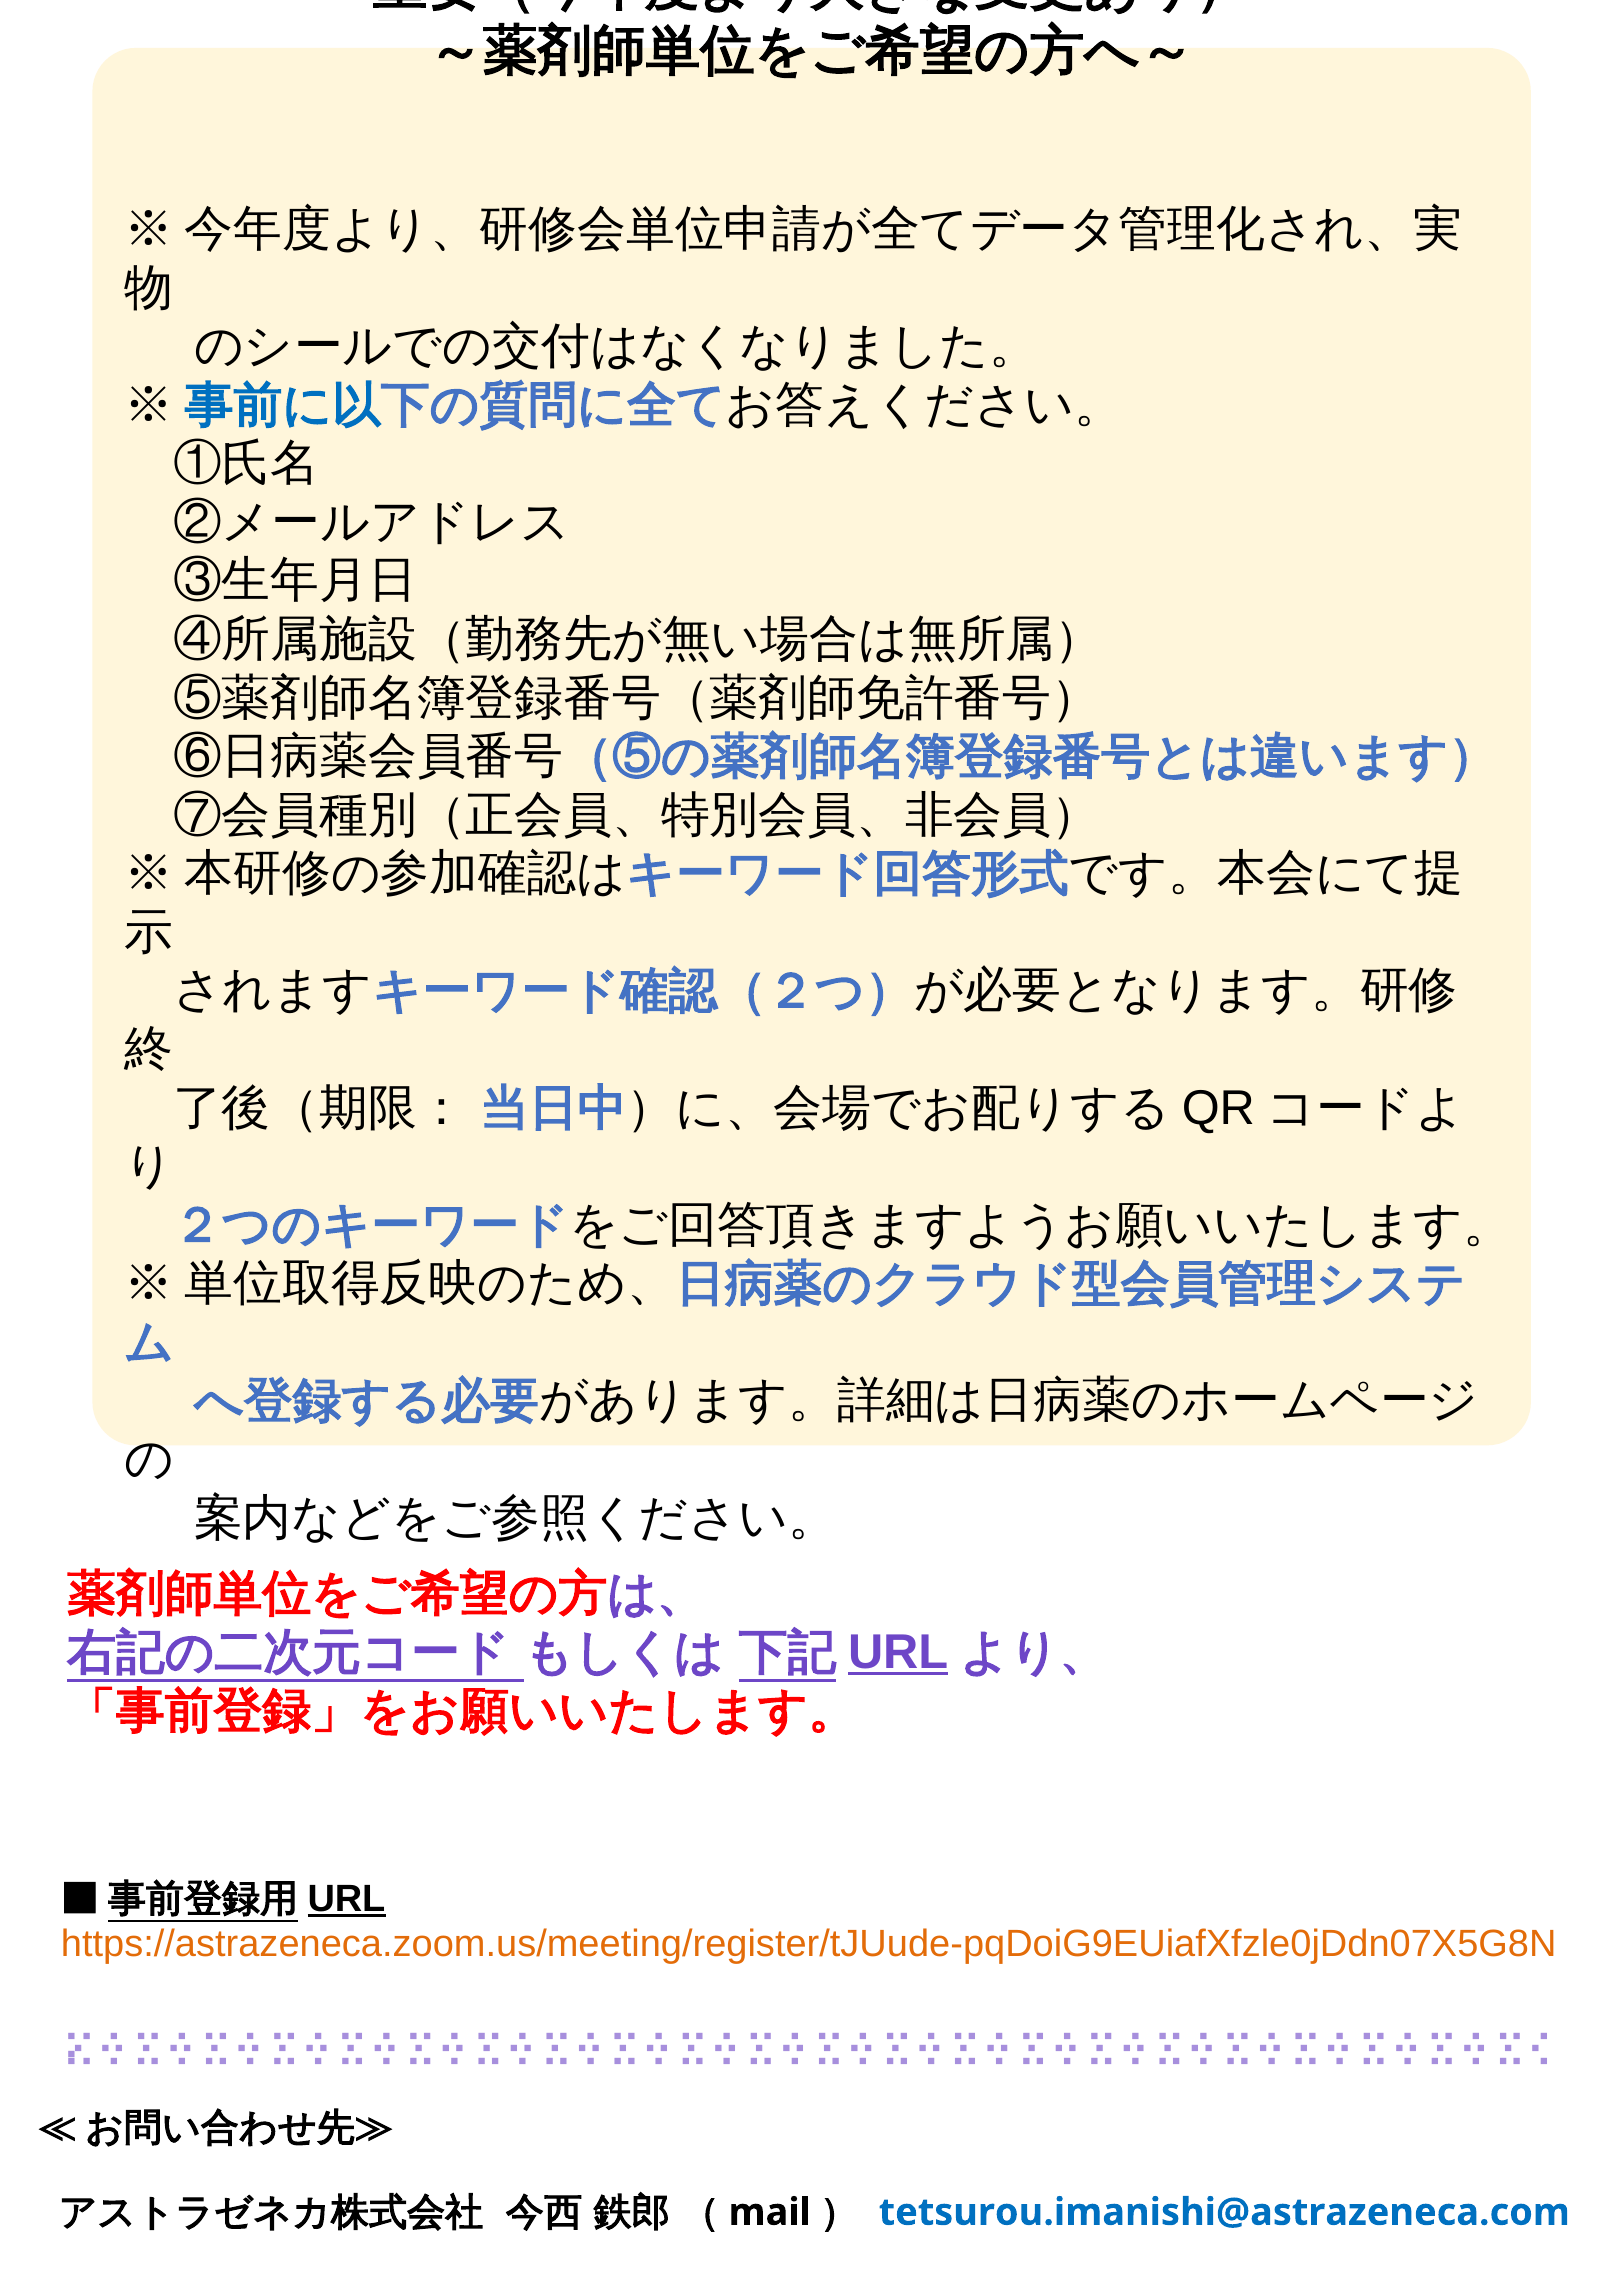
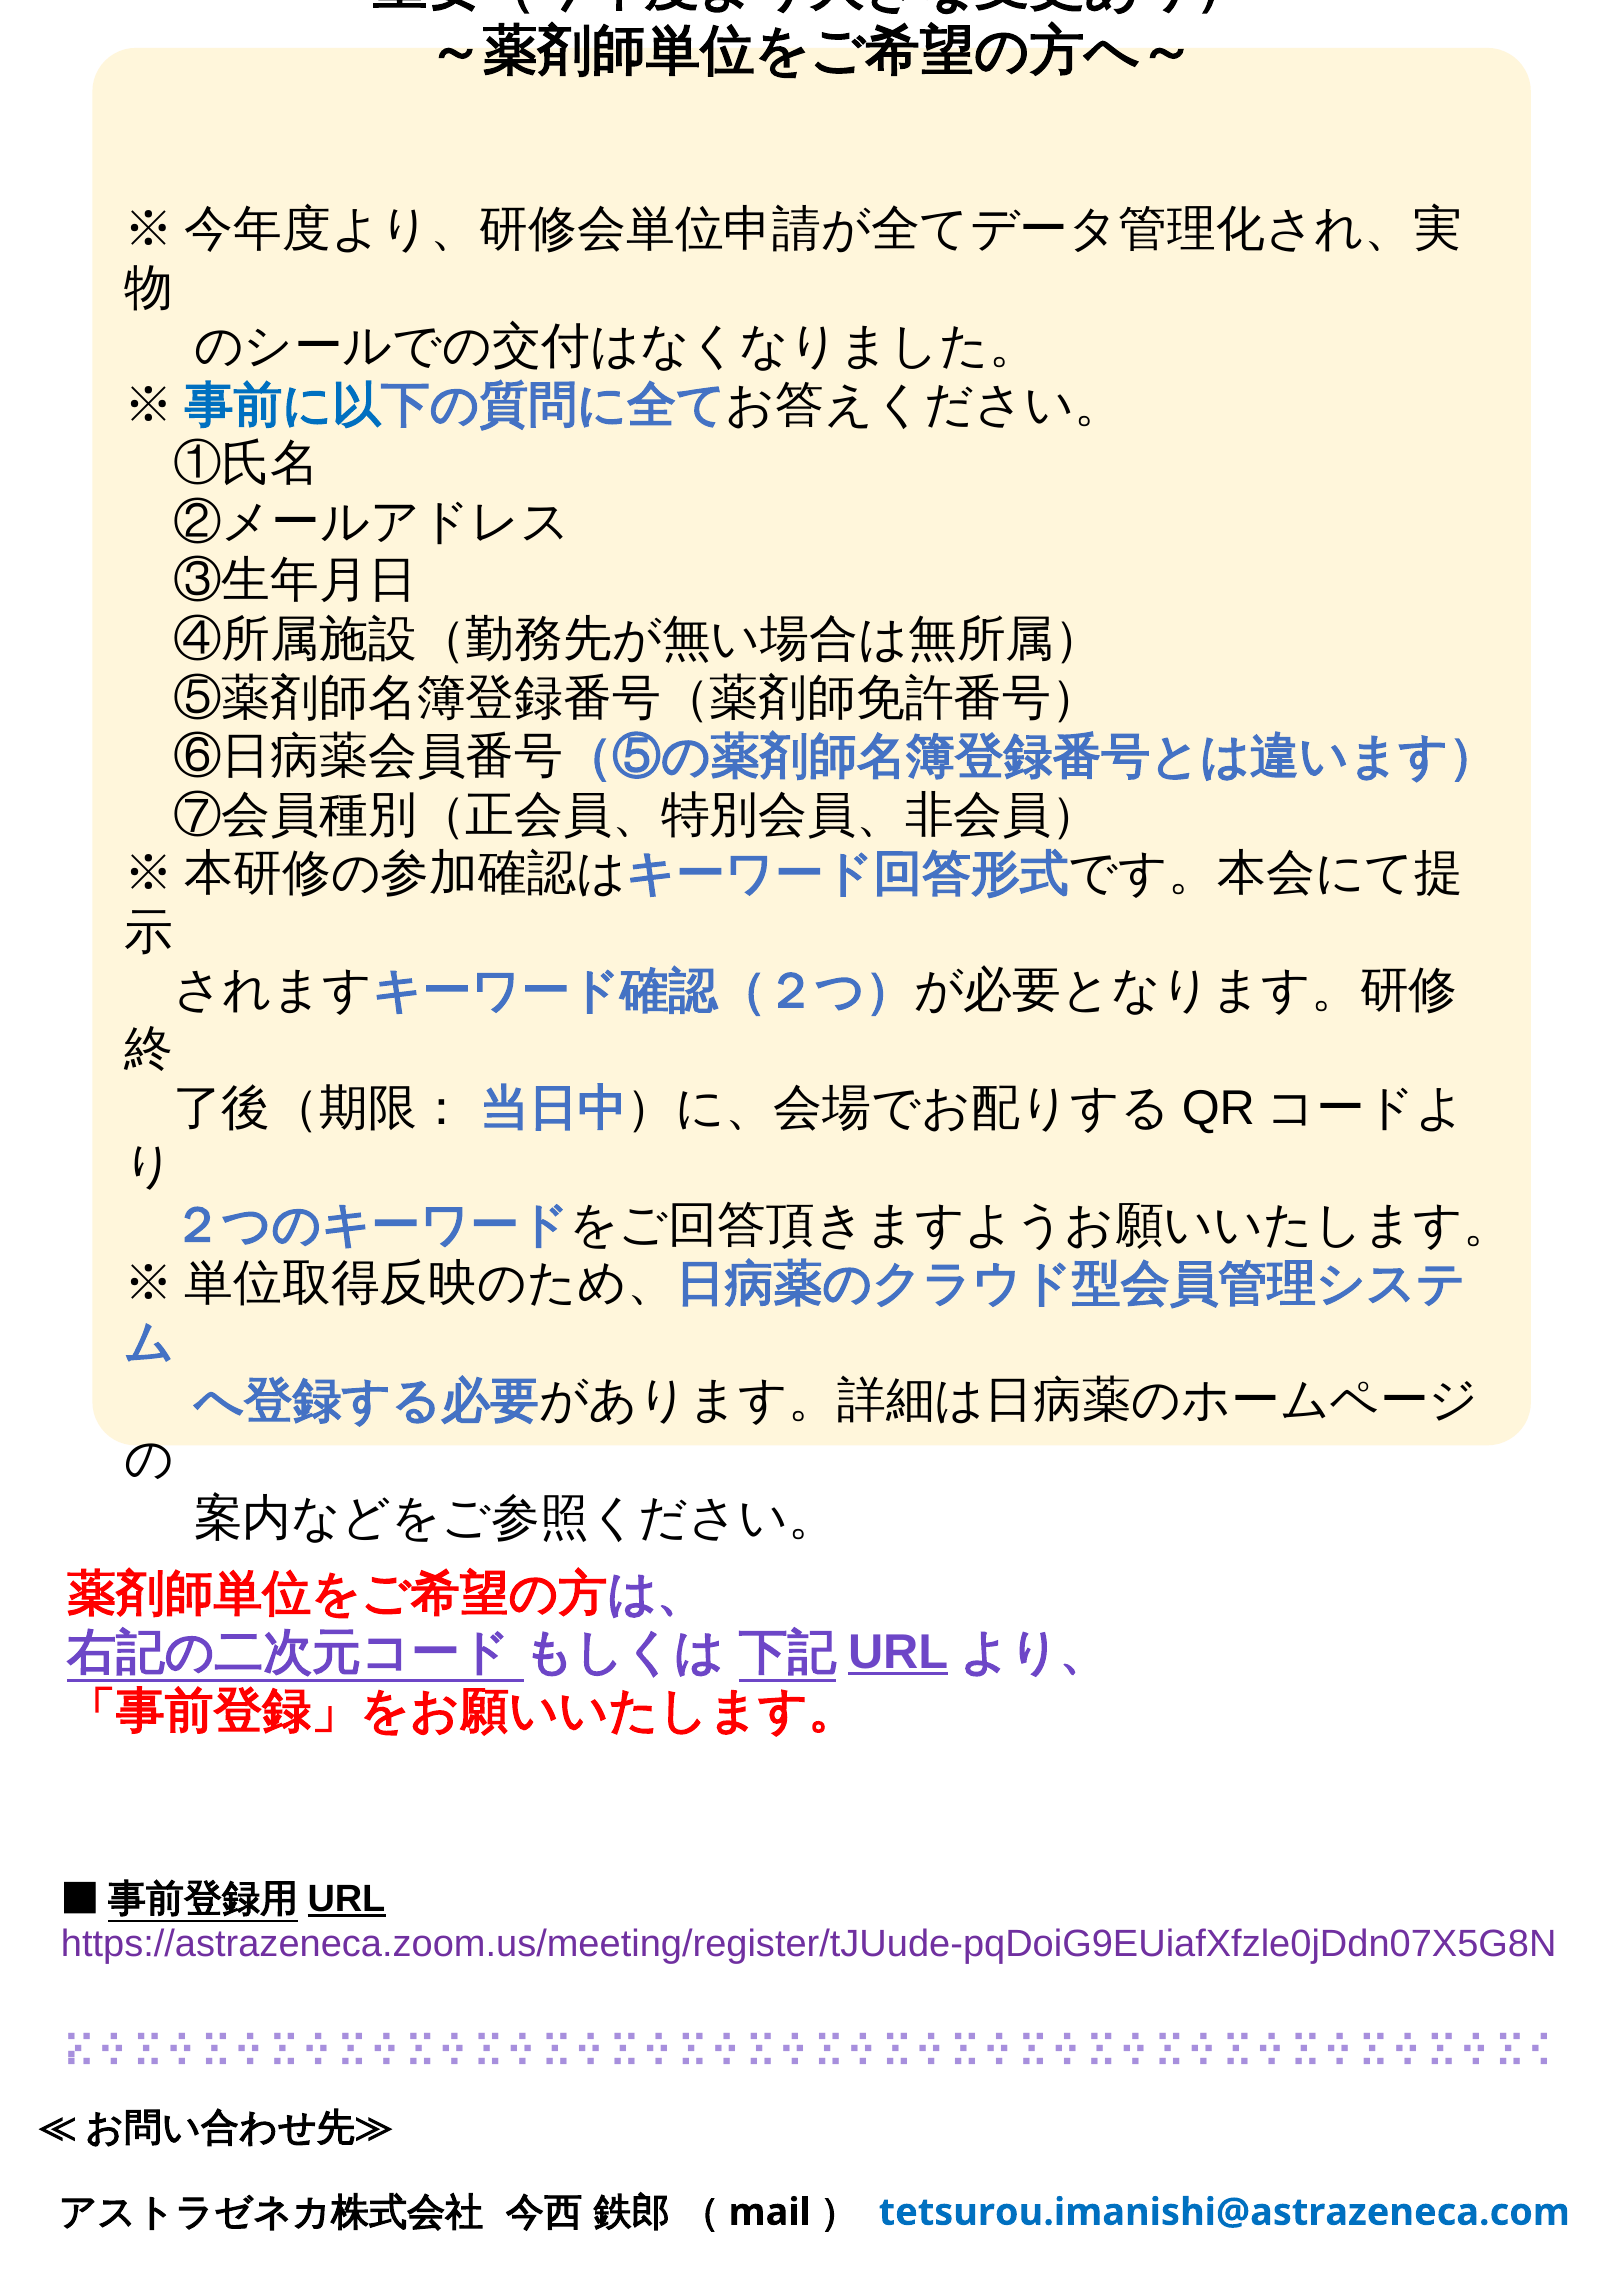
https://astrazeneca.zoom.us/meeting/register/tJUude-pqDoiG9EUiafXfzle0jDdn07X5G8N colour: orange -> purple (809, 1944)
